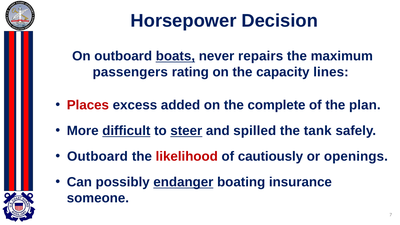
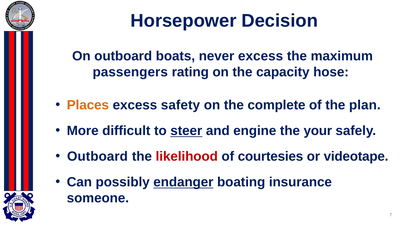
boats underline: present -> none (175, 56)
never repairs: repairs -> excess (261, 56)
lines: lines -> hose (331, 72)
Places colour: red -> orange (88, 105)
added: added -> safety (180, 105)
difficult underline: present -> none (126, 131)
spilled: spilled -> engine (255, 131)
tank: tank -> your (318, 131)
cautiously: cautiously -> courtesies (270, 157)
openings: openings -> videotape (356, 157)
